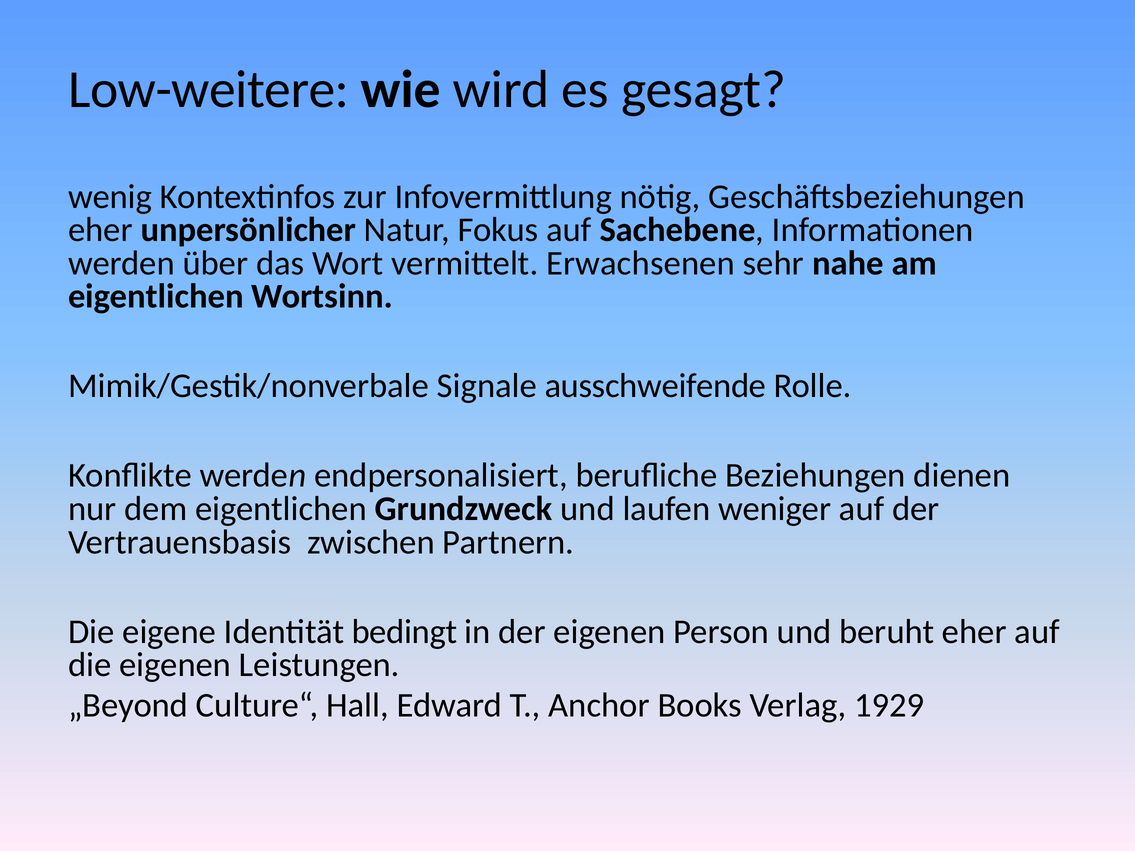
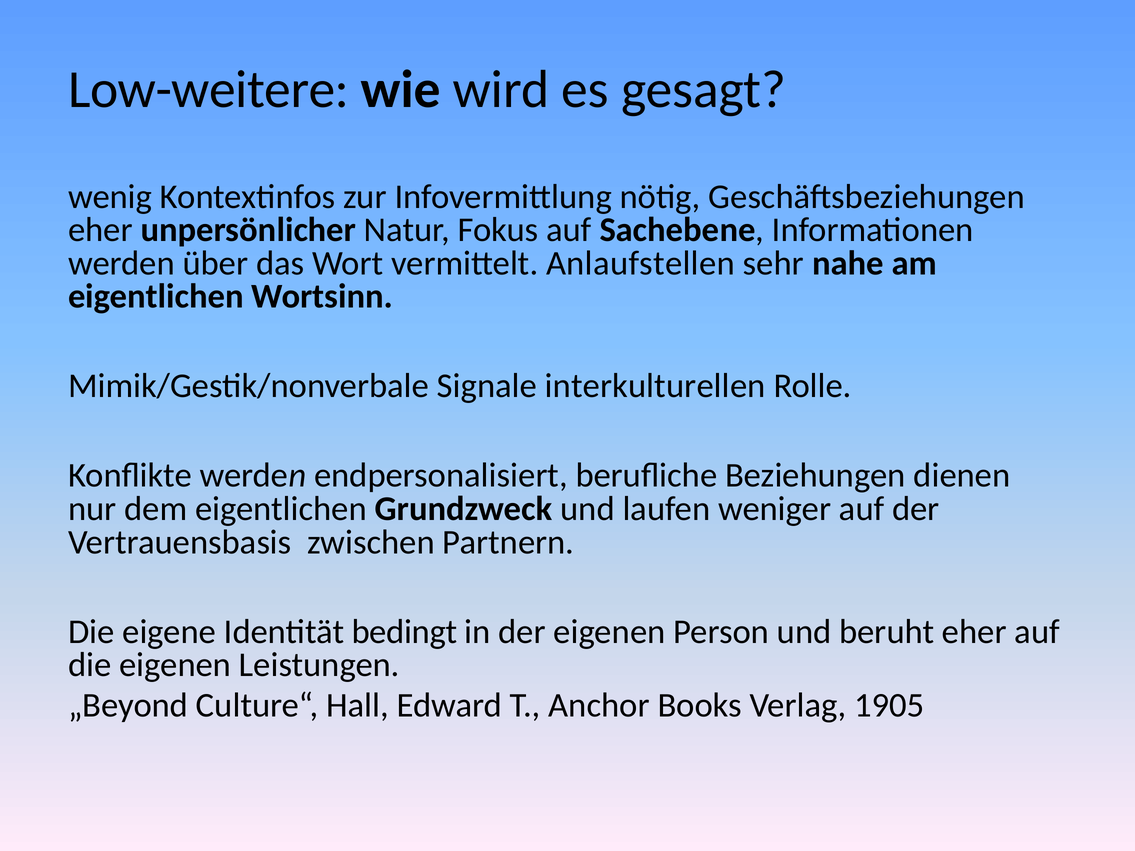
Erwachsenen: Erwachsenen -> Anlaufstellen (640, 263)
ausschweifende: ausschweifende -> interkulturellen (655, 386)
1929: 1929 -> 1905 (889, 706)
